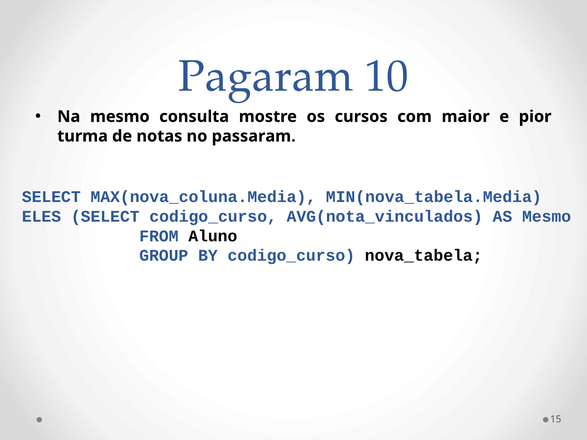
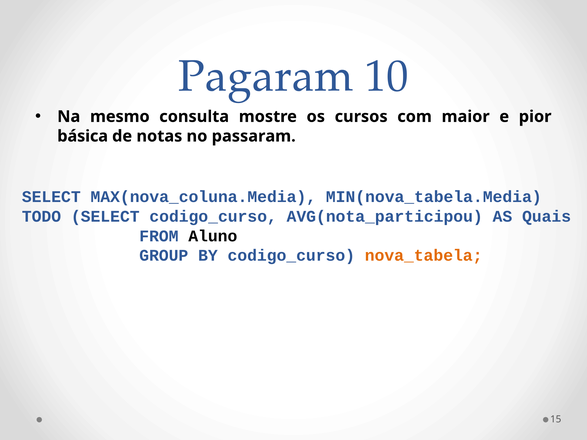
turma: turma -> básica (83, 136)
ELES: ELES -> TODO (41, 217)
AVG(nota_vinculados: AVG(nota_vinculados -> AVG(nota_participou (385, 217)
AS Mesmo: Mesmo -> Quais (547, 217)
nova_tabela colour: black -> orange (424, 256)
